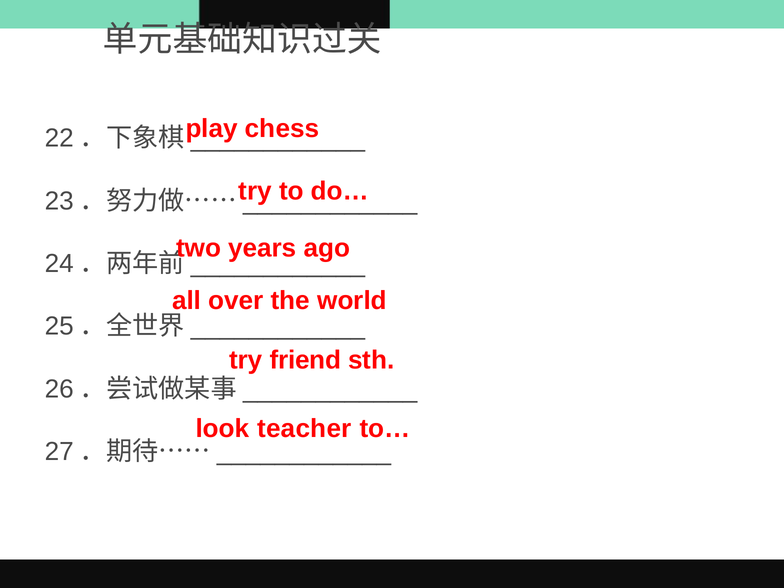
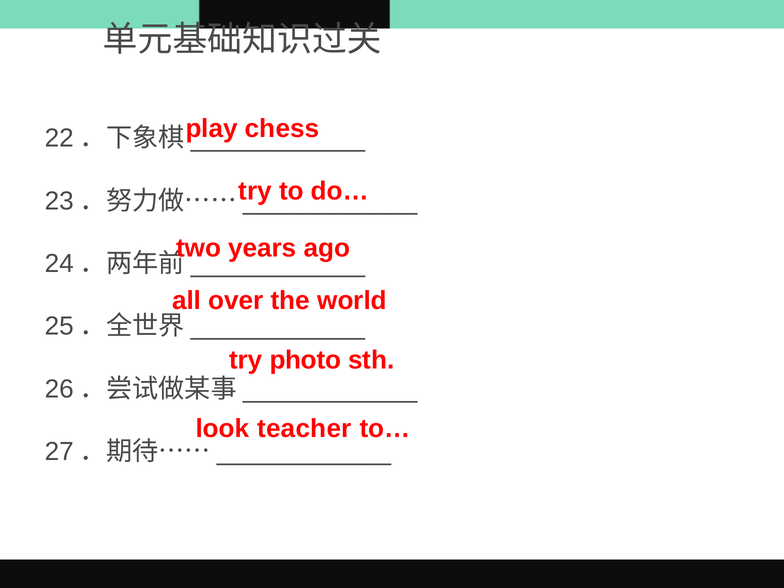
friend: friend -> photo (305, 360)
